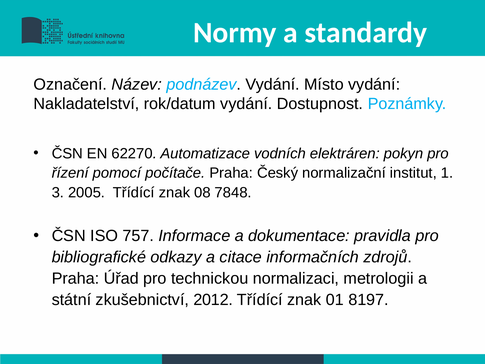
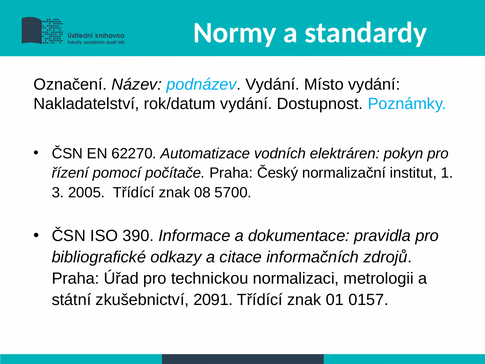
7848: 7848 -> 5700 (233, 192)
757: 757 -> 390 (138, 236)
2012: 2012 -> 2091 (213, 300)
8197: 8197 -> 0157 (369, 300)
